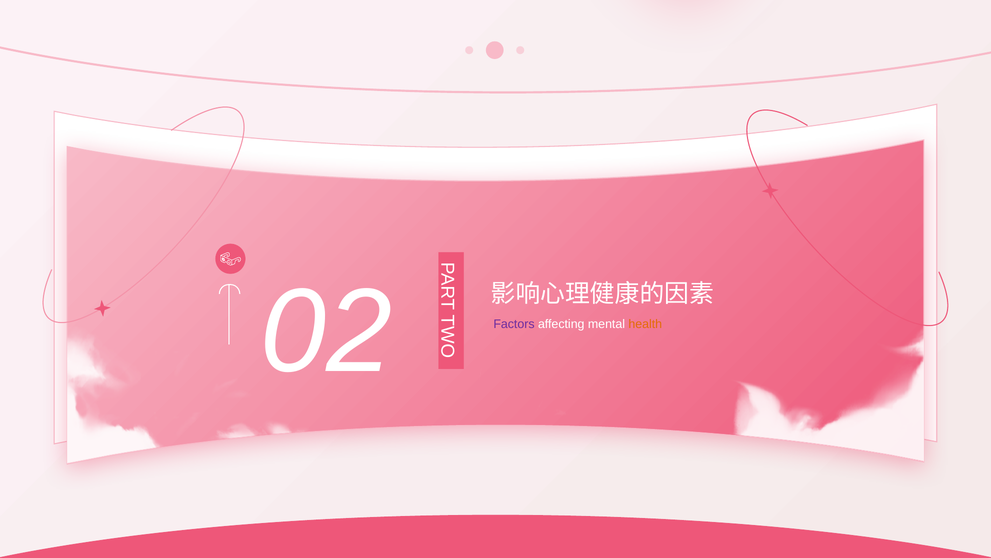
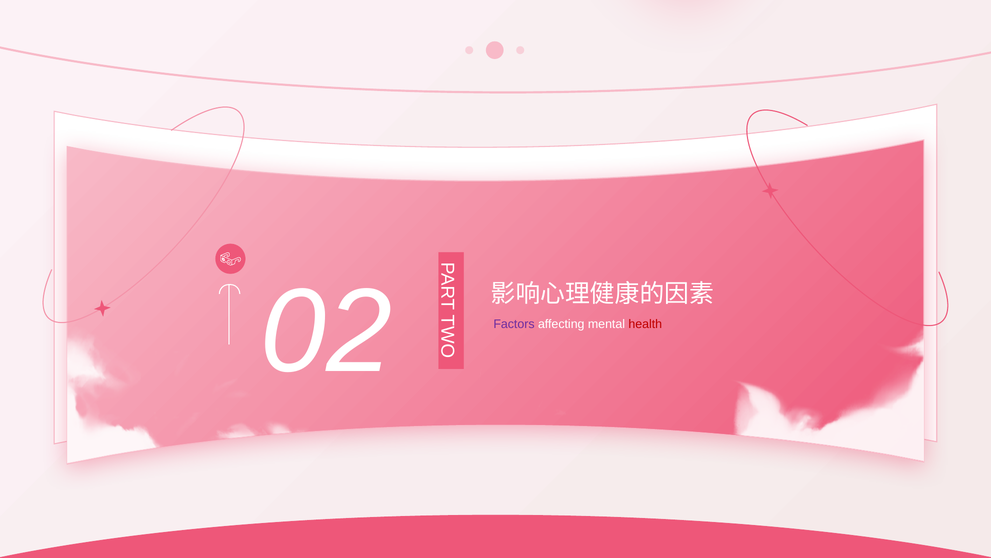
health colour: orange -> red (645, 324)
